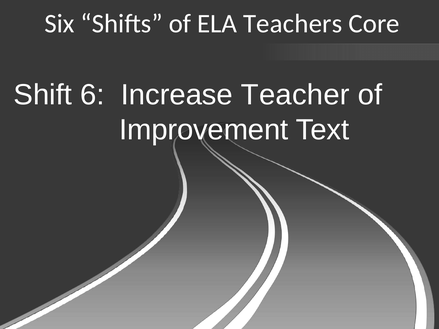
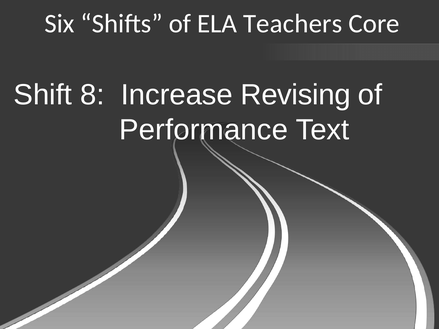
6: 6 -> 8 (92, 95)
Teacher: Teacher -> Revising (296, 95)
Improvement: Improvement -> Performance (204, 130)
